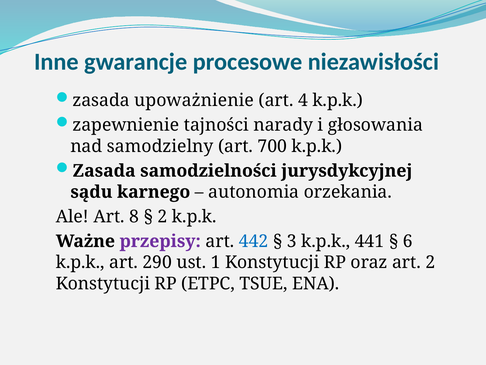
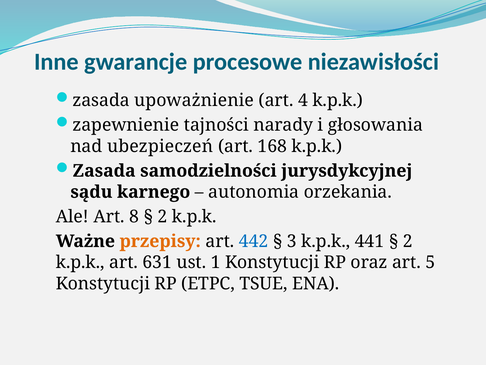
samodzielny: samodzielny -> ubezpieczeń (160, 146)
700: 700 -> 168 (272, 146)
przepisy colour: purple -> orange (160, 241)
6: 6 -> 2 (408, 241)
290: 290 -> 631 (157, 262)
art 2: 2 -> 5 (430, 262)
